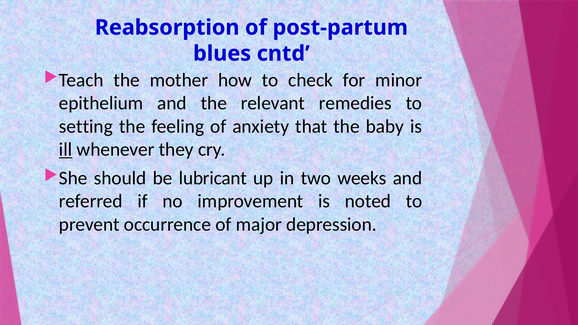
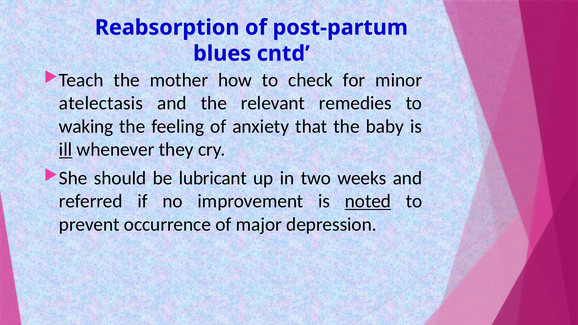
epithelium: epithelium -> atelectasis (101, 103)
setting: setting -> waking (86, 126)
noted underline: none -> present (368, 201)
